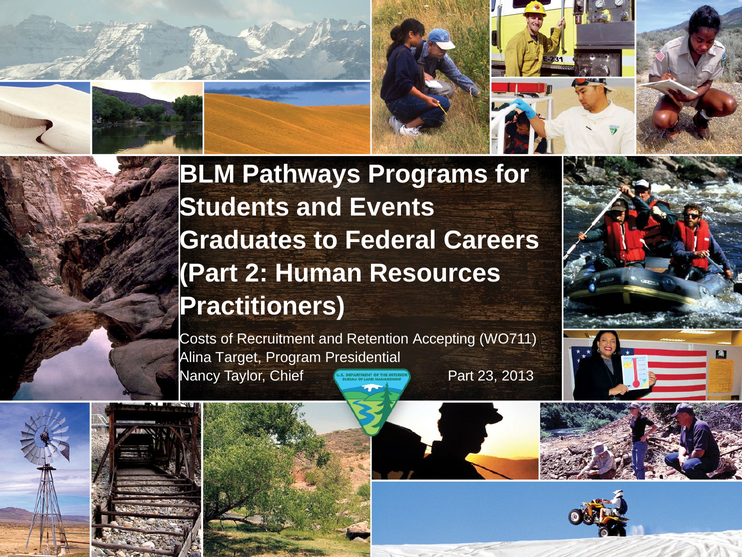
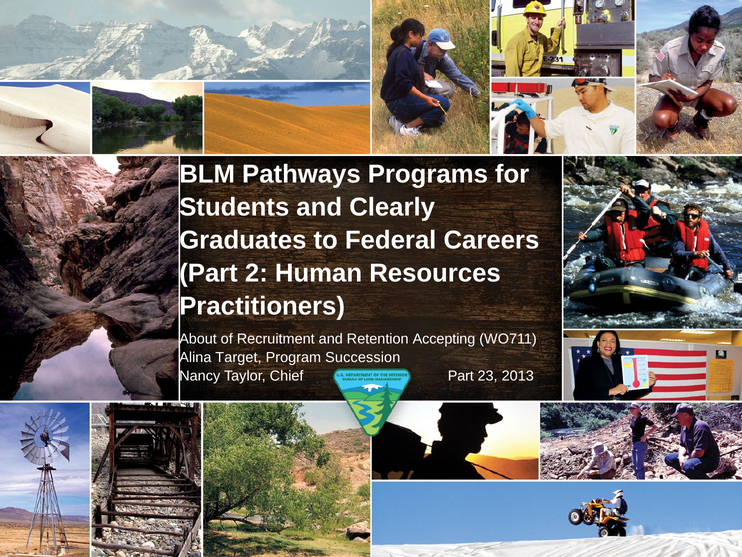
Events: Events -> Clearly (392, 207)
Costs: Costs -> About (198, 339)
Presidential: Presidential -> Succession (363, 357)
